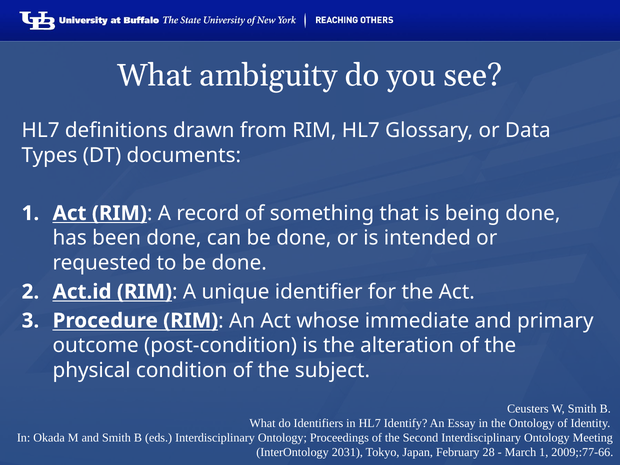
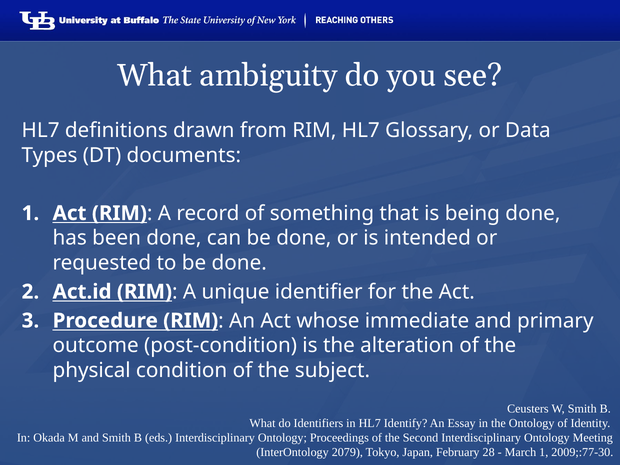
2031: 2031 -> 2079 (347, 452)
2009;:77-66: 2009;:77-66 -> 2009;:77-30 (582, 452)
